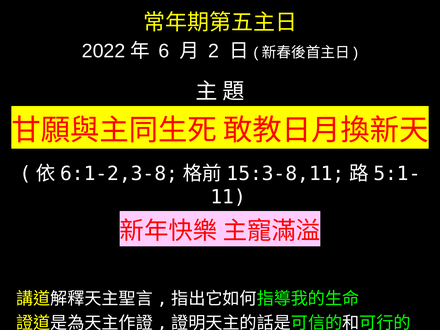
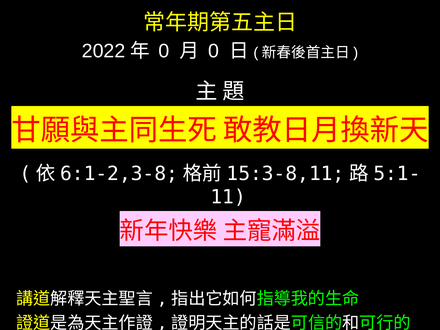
6: 6 -> 0 (164, 51)
2: 2 -> 0 (214, 51)
